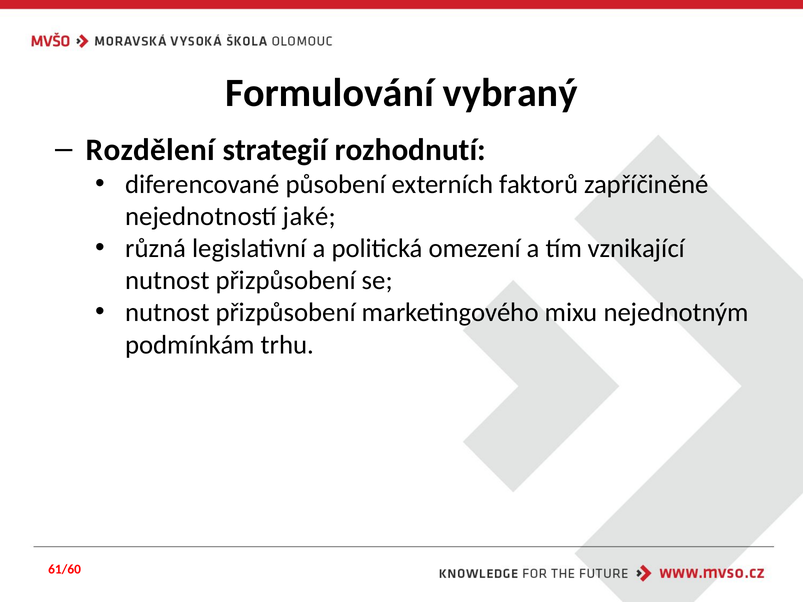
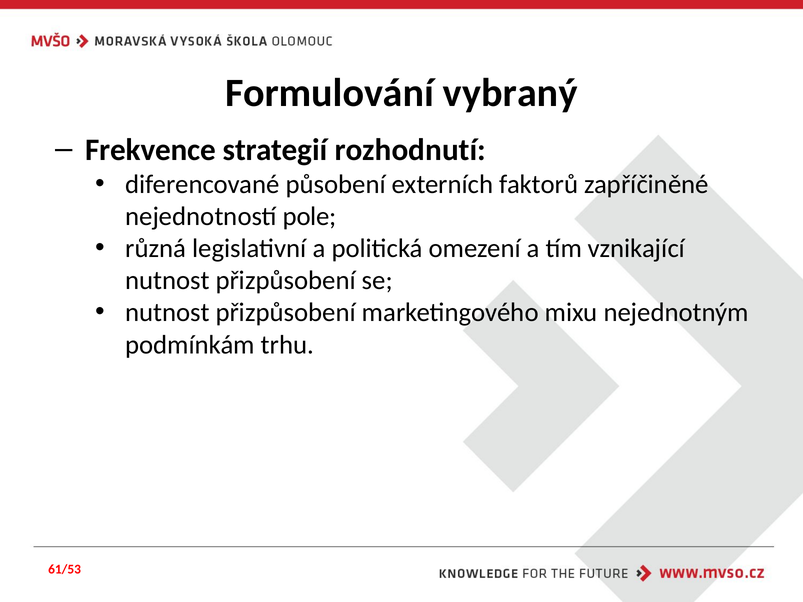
Rozdělení: Rozdělení -> Frekvence (151, 150)
jaké: jaké -> pole (310, 216)
61/60: 61/60 -> 61/53 (65, 570)
